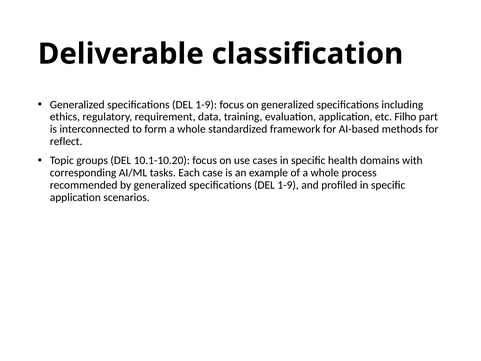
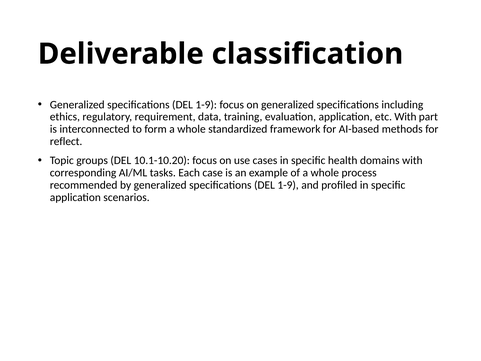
etc Filho: Filho -> With (405, 117)
